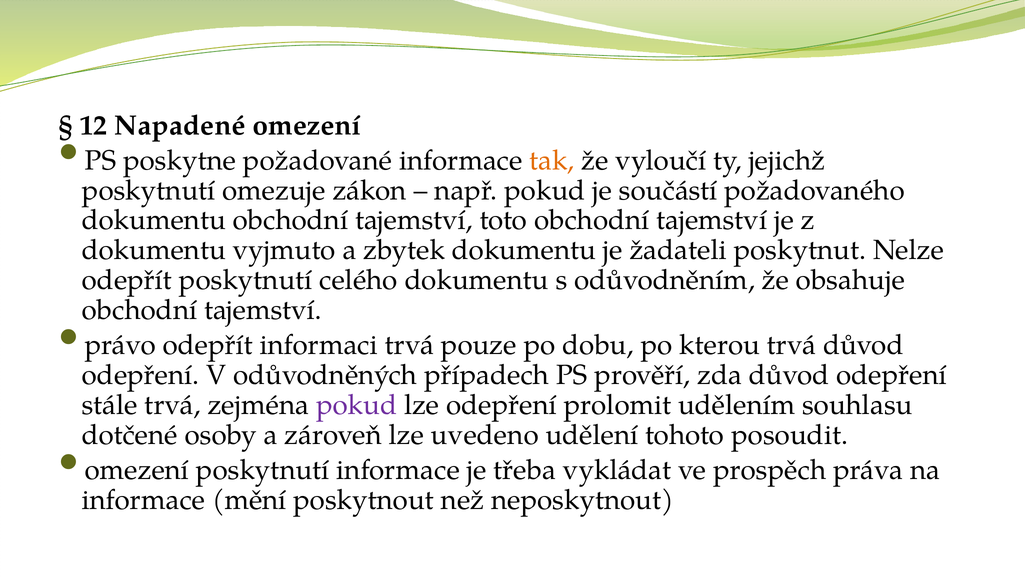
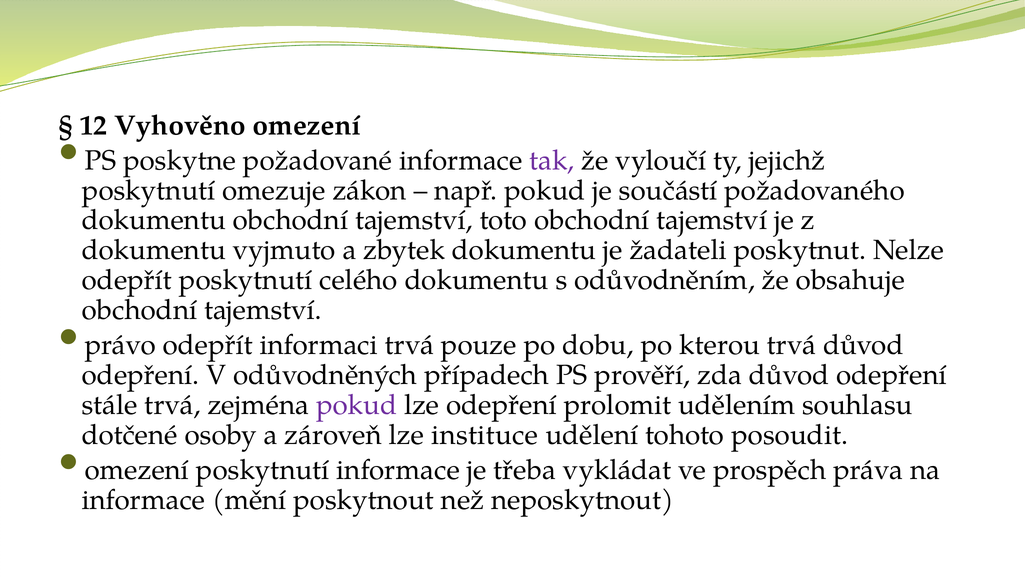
Napadené: Napadené -> Vyhověno (180, 125)
tak colour: orange -> purple (552, 160)
uvedeno: uvedeno -> instituce (485, 435)
